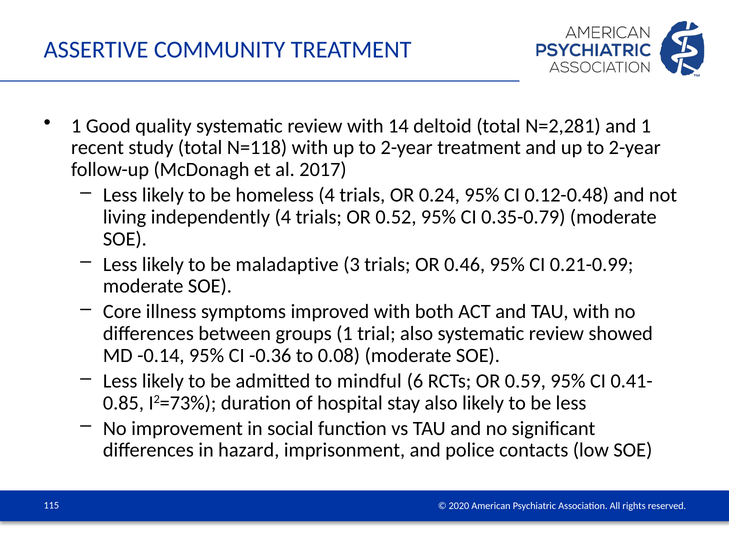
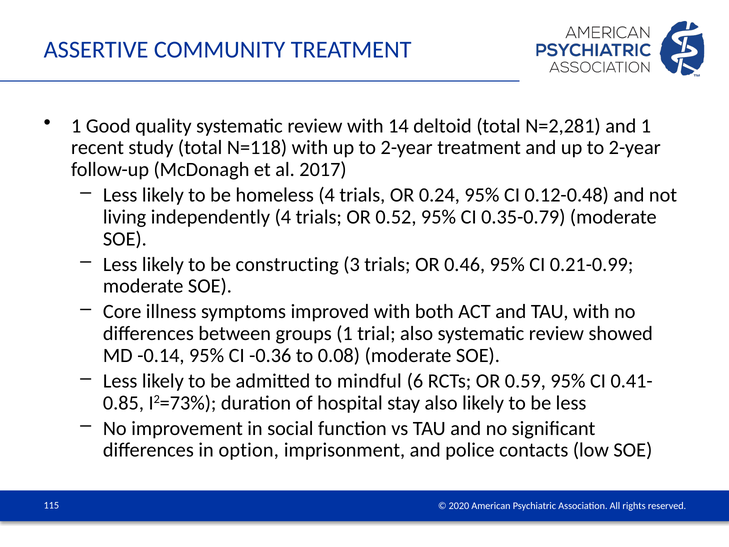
maladaptive: maladaptive -> constructing (287, 264)
hazard: hazard -> option (249, 450)
